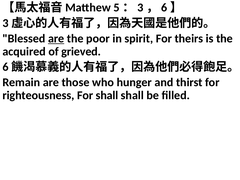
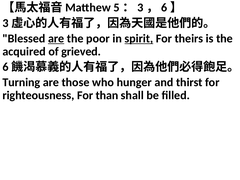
spirit underline: none -> present (139, 39)
Remain: Remain -> Turning (21, 82)
For shall: shall -> than (107, 95)
